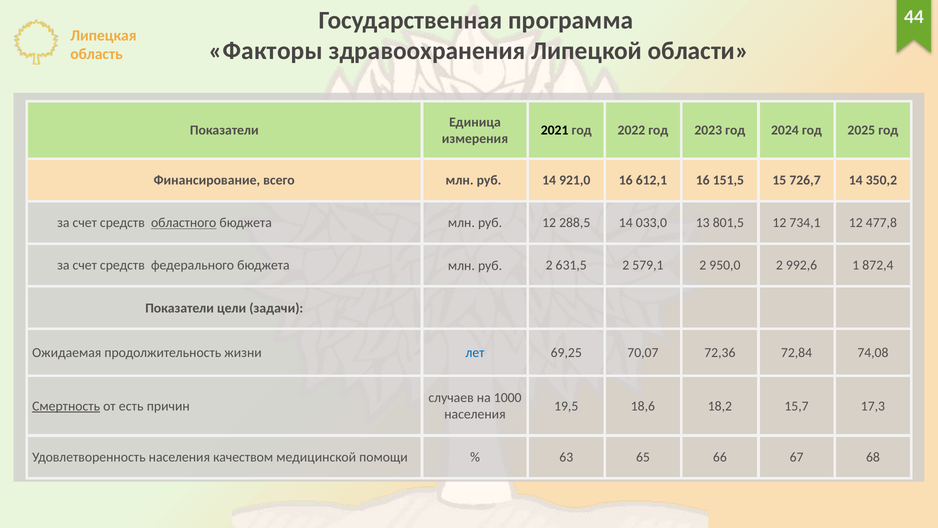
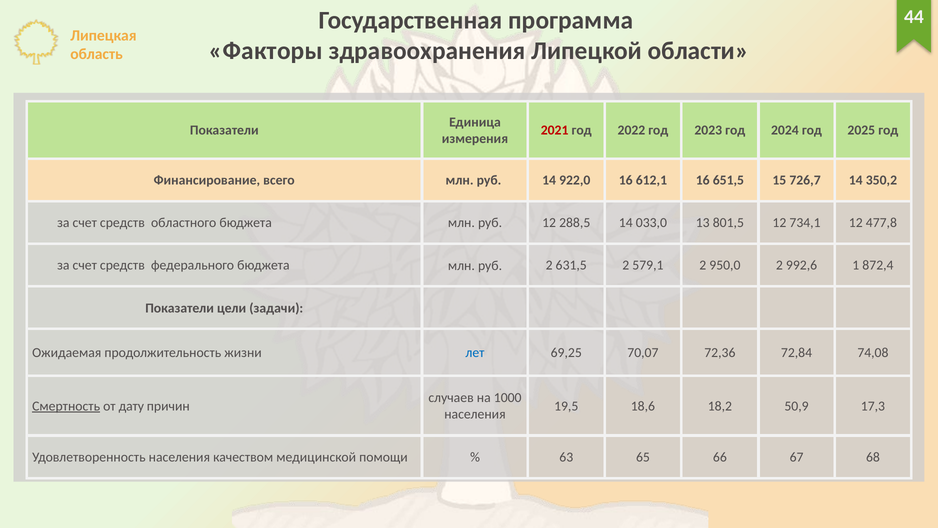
2021 colour: black -> red (555, 130)
921,0: 921,0 -> 922,0 (575, 180)
151,5: 151,5 -> 651,5 (728, 180)
областного underline: present -> none (184, 223)
есть: есть -> дату (131, 406)
15,7: 15,7 -> 50,9 (797, 406)
